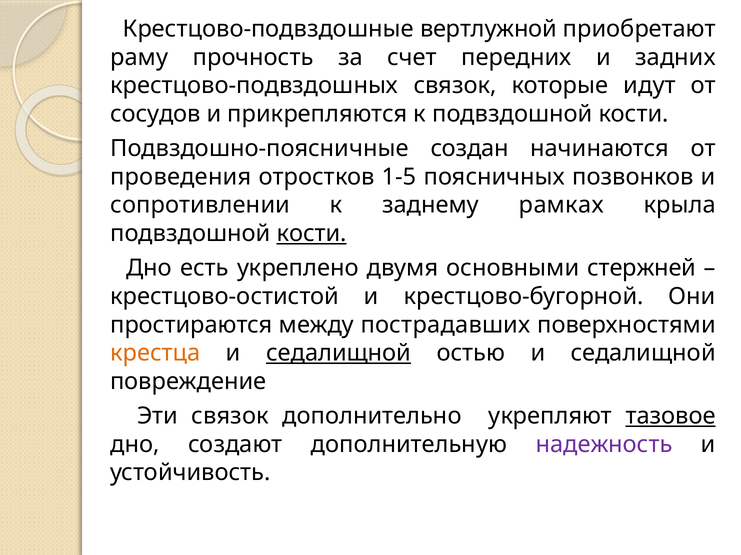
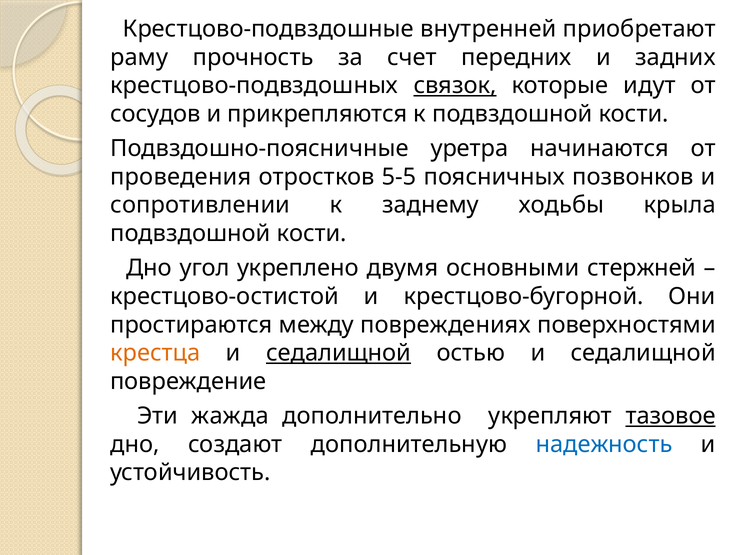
вертлужной: вертлужной -> внутренней (488, 29)
связок underline: none -> present (455, 86)
создан: создан -> уретра (469, 149)
1-5: 1-5 -> 5-5 (399, 177)
рамках: рамках -> ходьбы (561, 205)
кости underline: present -> none (312, 234)
есть: есть -> угол (205, 268)
пострадавших: пострадавших -> повреждениях (446, 325)
Эти связок: связок -> жажда (230, 417)
надежность colour: purple -> blue (604, 445)
